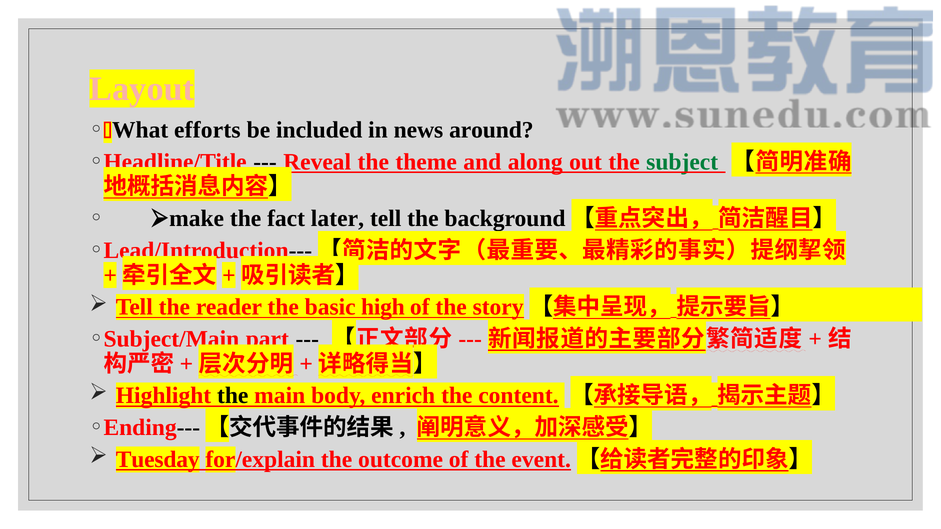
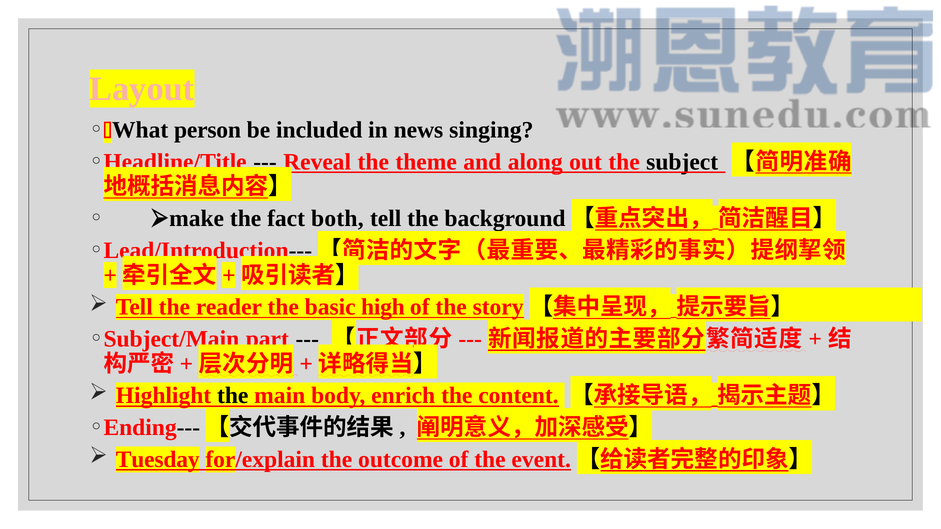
efforts: efforts -> person (208, 130)
around: around -> singing (491, 130)
subject colour: green -> black (682, 162)
later: later -> both (337, 219)
